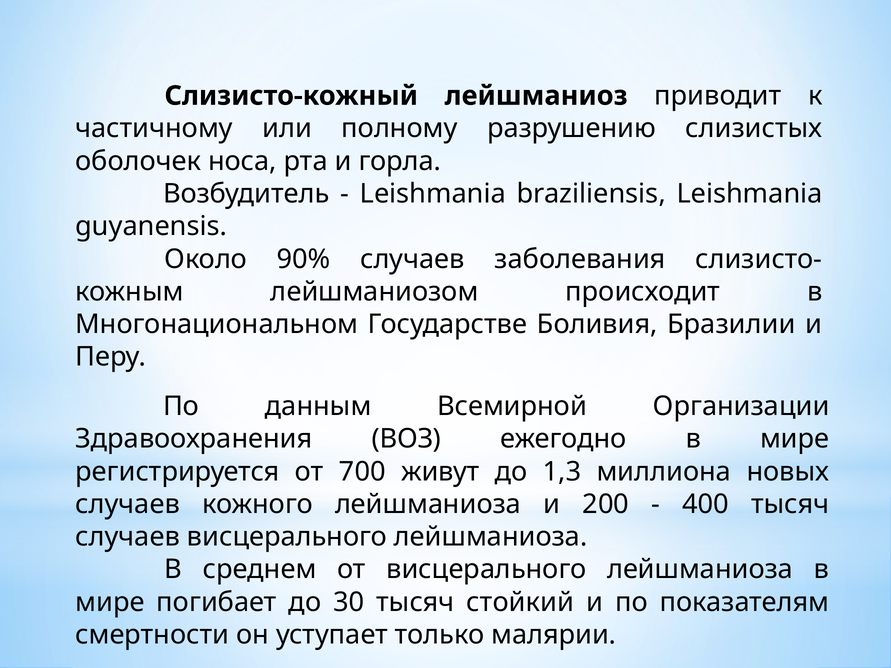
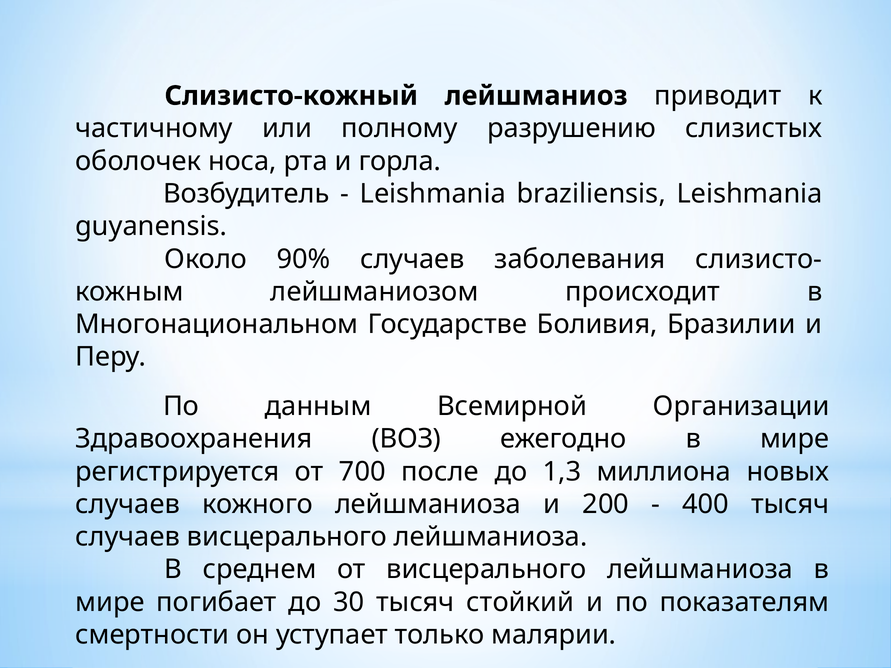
живут: живут -> после (440, 472)
